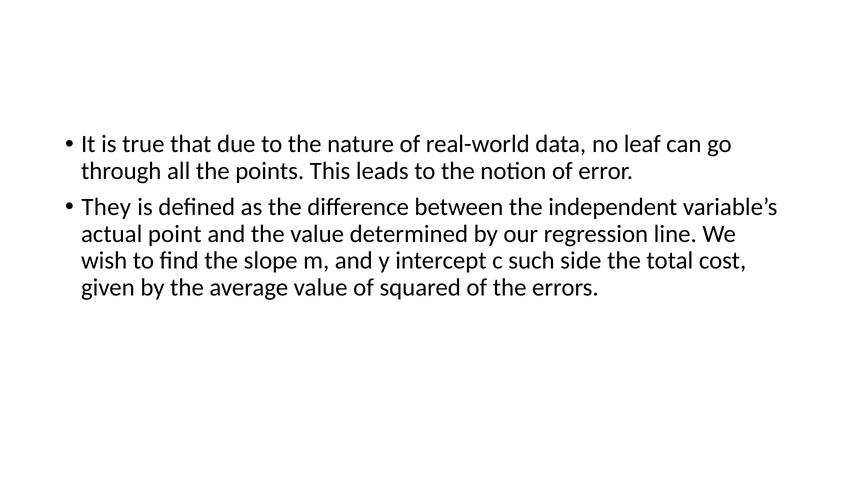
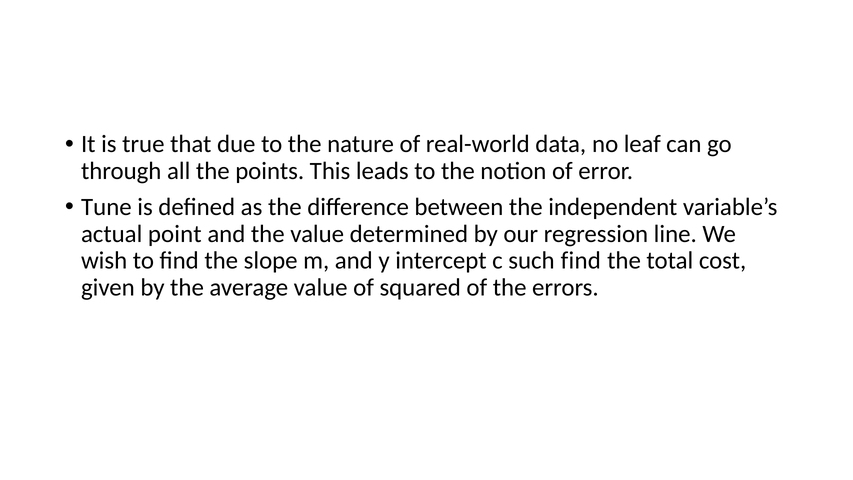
They: They -> Tune (106, 207)
such side: side -> find (581, 261)
